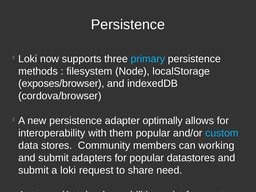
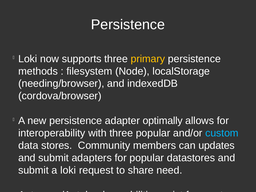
primary colour: light blue -> yellow (148, 59)
exposes/browser: exposes/browser -> needing/browser (61, 84)
with them: them -> three (121, 133)
working: working -> updates (217, 146)
